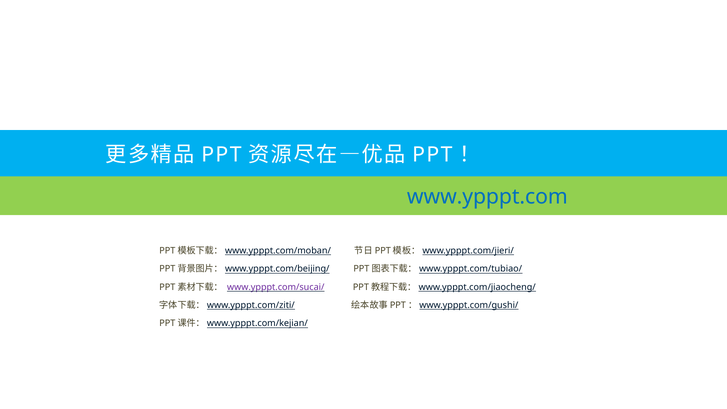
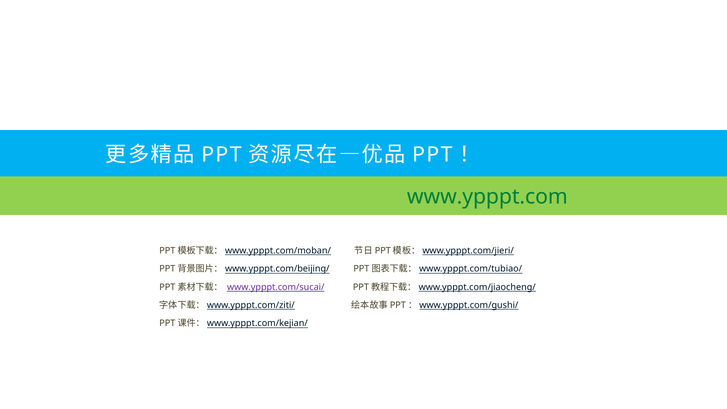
www.ypppt.com colour: blue -> green (487, 197)
